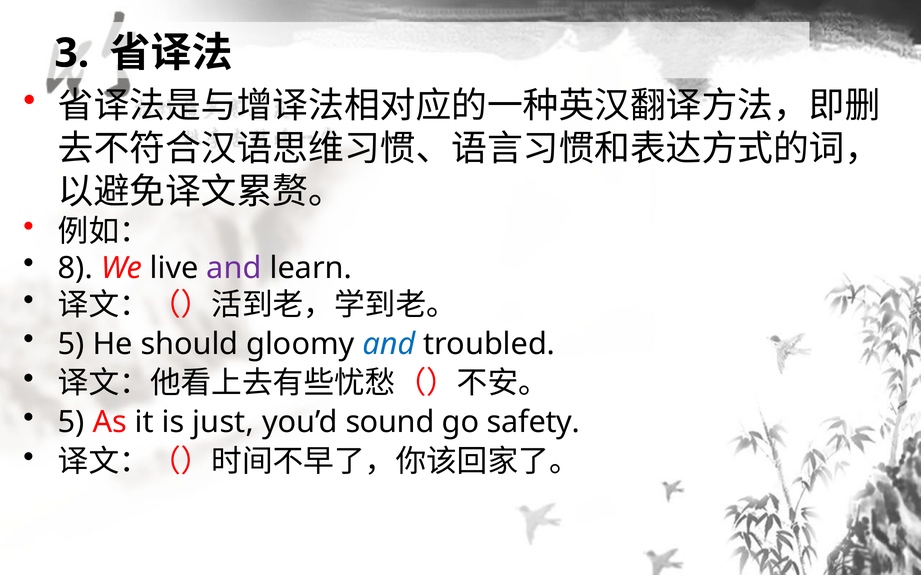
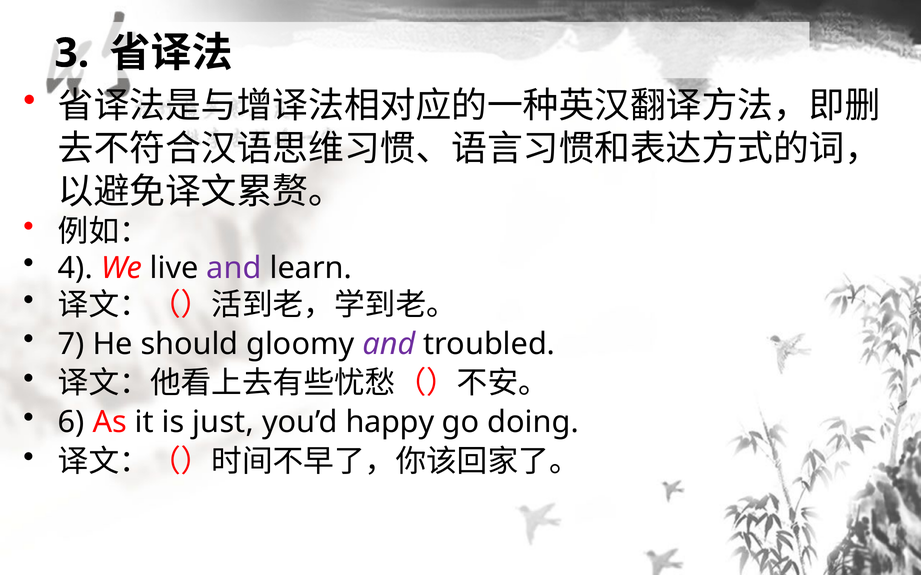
8: 8 -> 4 (75, 269)
5: 5 -> 7 (71, 344)
and colour: blue -> purple (389, 344)
5: 5 -> 6 (71, 423)
sound: sound -> happy (390, 423)
safety: safety -> doing (533, 423)
